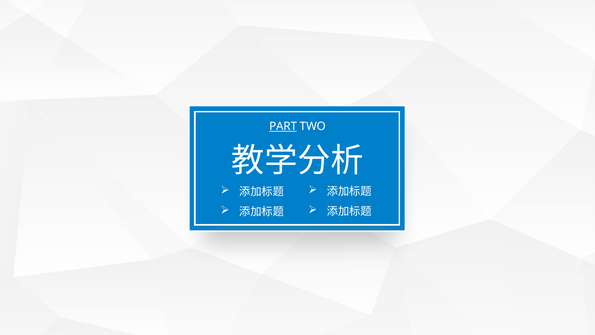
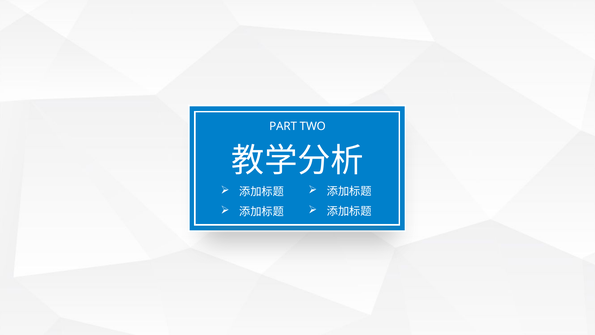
PART underline: present -> none (283, 126)
